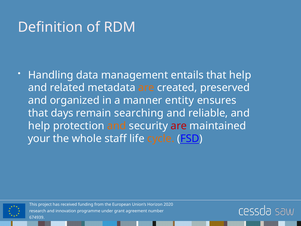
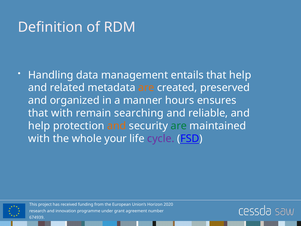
entity: entity -> hours (180, 100)
that days: days -> with (62, 113)
are colour: red -> green (179, 126)
your: your -> with (39, 138)
staff: staff -> your (116, 138)
cycle colour: orange -> purple (161, 138)
